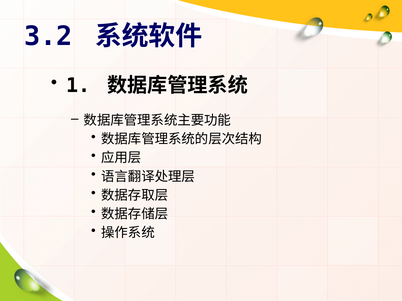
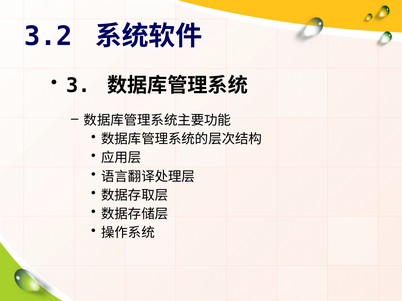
1: 1 -> 3 (78, 86)
